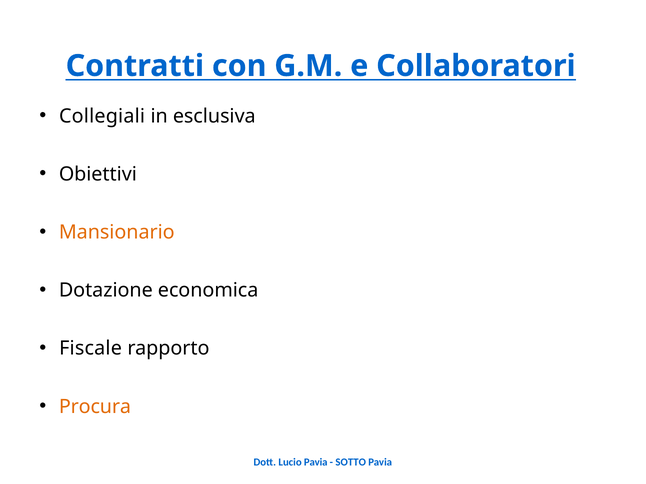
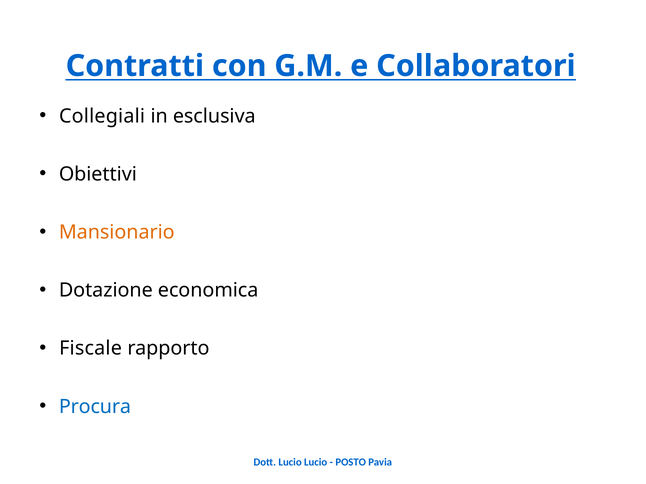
Procura colour: orange -> blue (95, 407)
Lucio Pavia: Pavia -> Lucio (316, 463)
SOTTO: SOTTO -> POSTO (351, 463)
